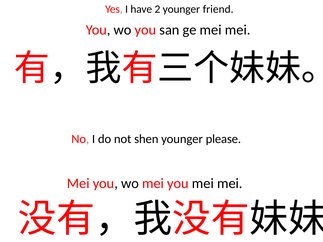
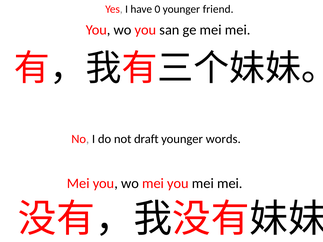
2: 2 -> 0 (157, 9)
shen: shen -> draft (146, 139)
please: please -> words (223, 139)
